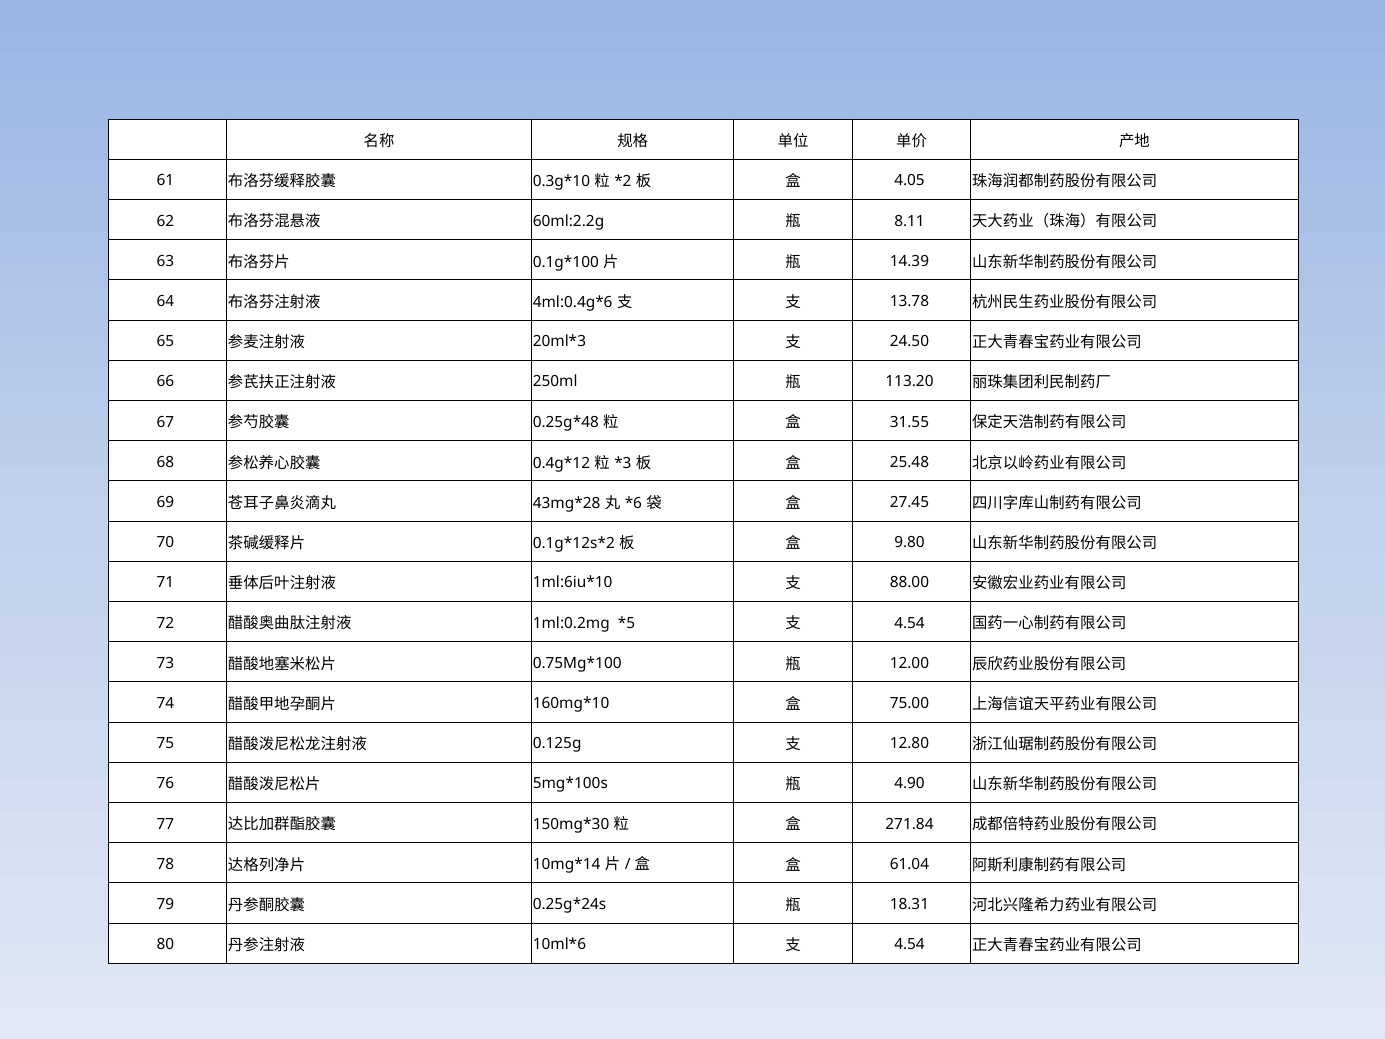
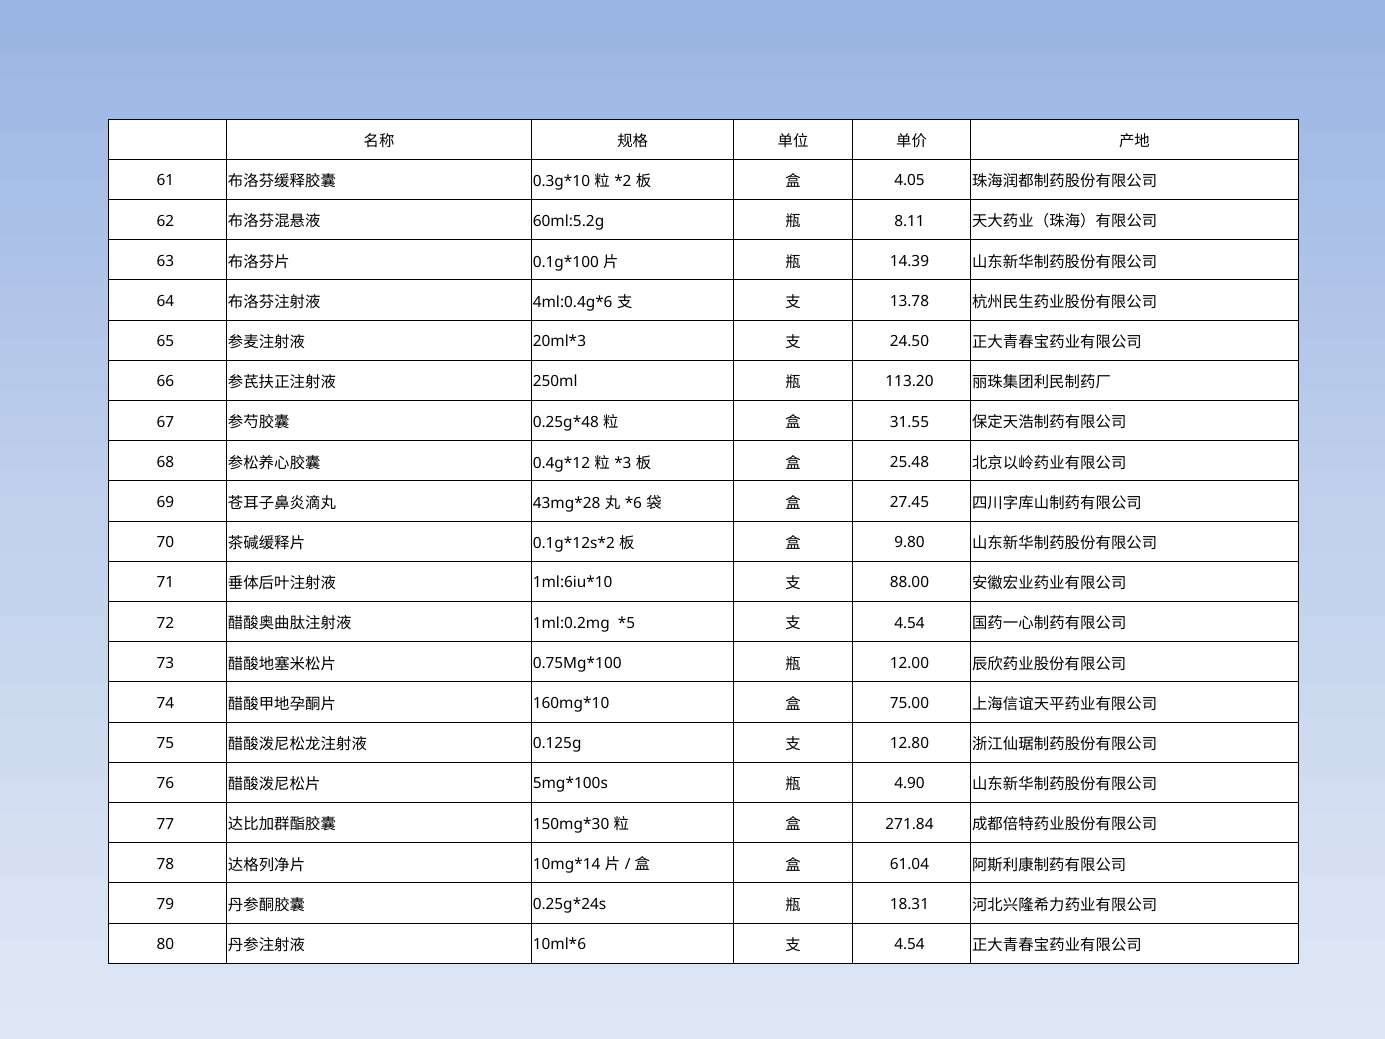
60ml:2.2g: 60ml:2.2g -> 60ml:5.2g (569, 221)
